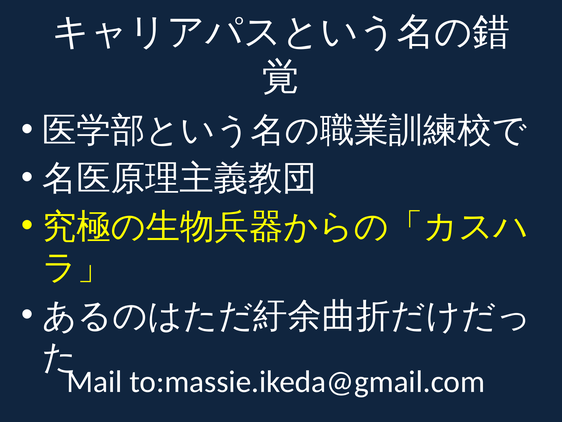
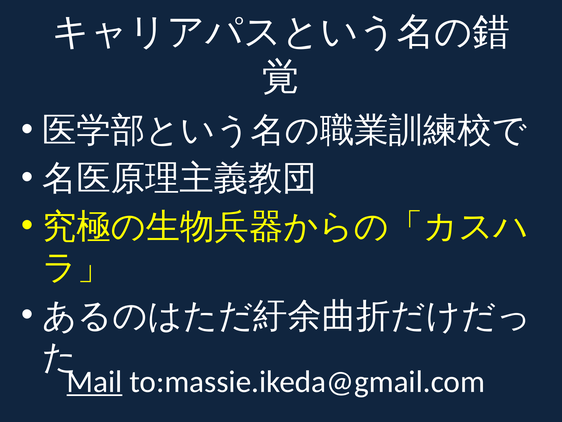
Mail underline: none -> present (95, 381)
